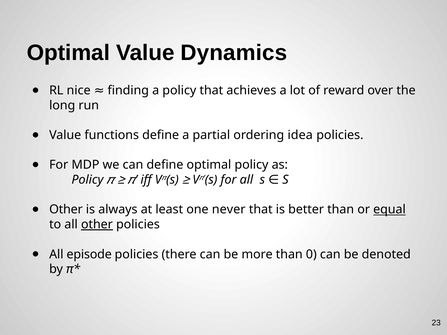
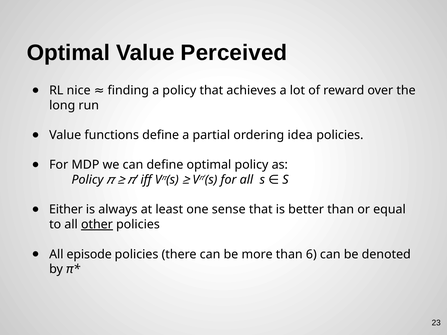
Dynamics: Dynamics -> Perceived (234, 53)
Other: Other -> Either (66, 210)
never: never -> sense (229, 210)
equal underline: present -> none (389, 210)
0: 0 -> 6 (311, 254)
